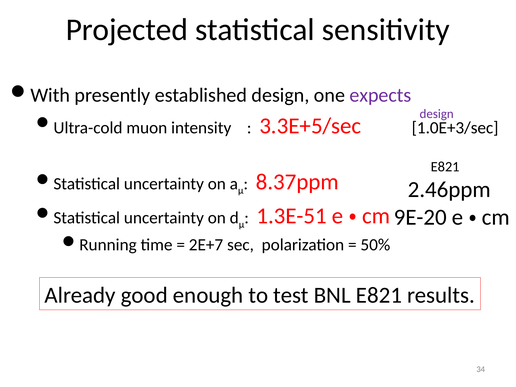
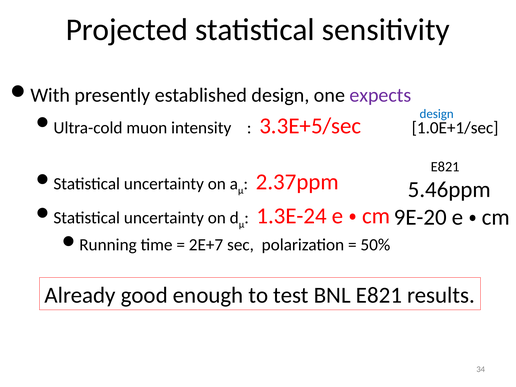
design colour: purple -> blue (437, 114)
1.0E+3/sec: 1.0E+3/sec -> 1.0E+1/sec (455, 128)
8.37ppm: 8.37ppm -> 2.37ppm (297, 182)
2.46ppm: 2.46ppm -> 5.46ppm (449, 190)
1.3E-51: 1.3E-51 -> 1.3E-24 (292, 216)
